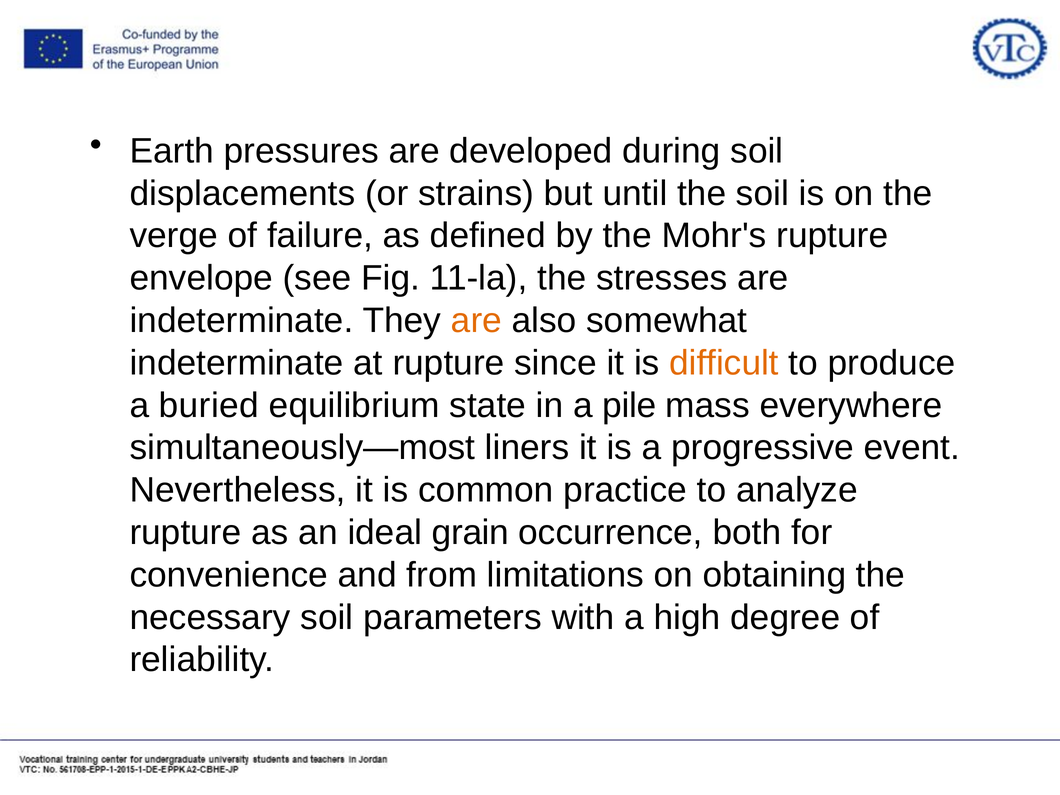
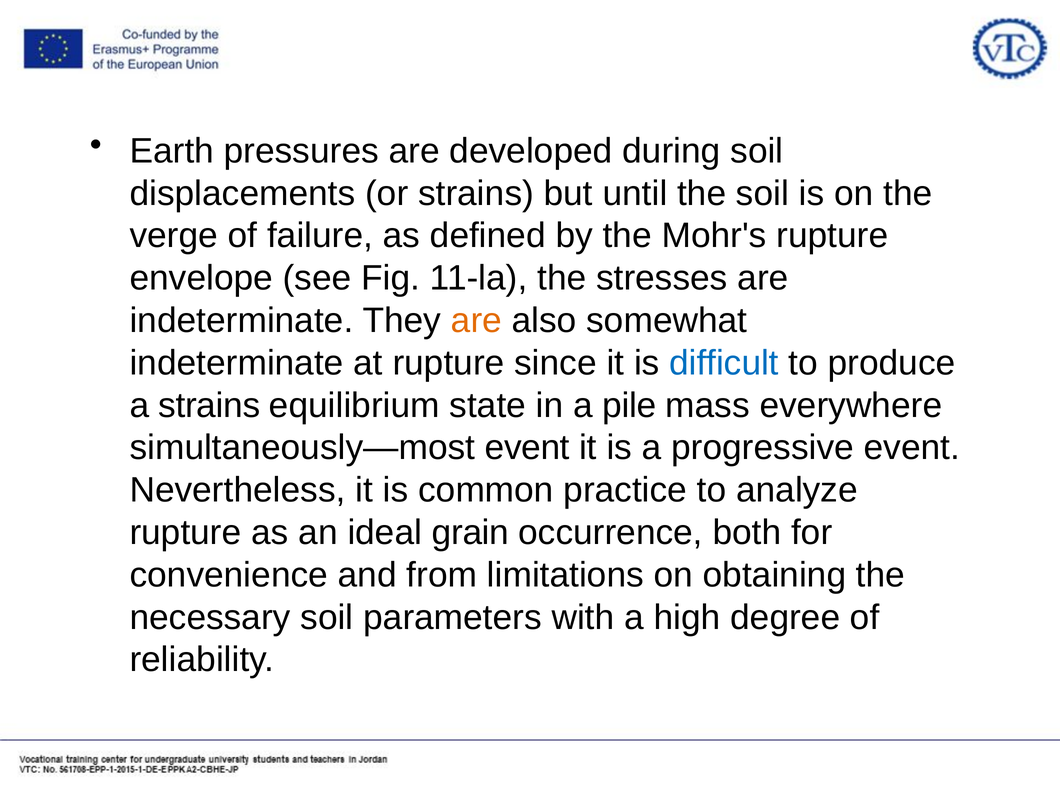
difficult colour: orange -> blue (724, 363)
a buried: buried -> strains (209, 405)
simultaneously—most liners: liners -> event (527, 448)
